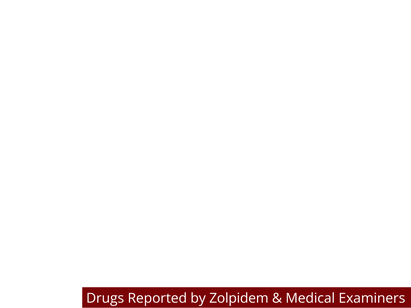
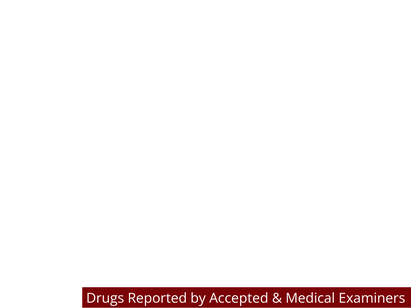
Zolpidem: Zolpidem -> Accepted (239, 299)
